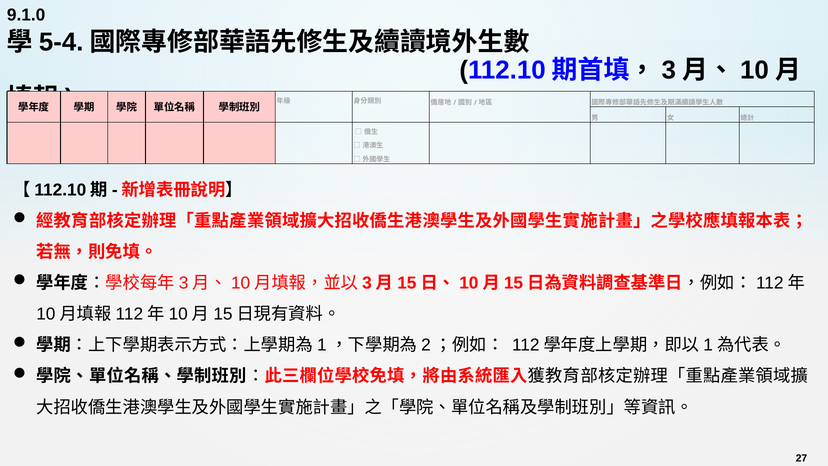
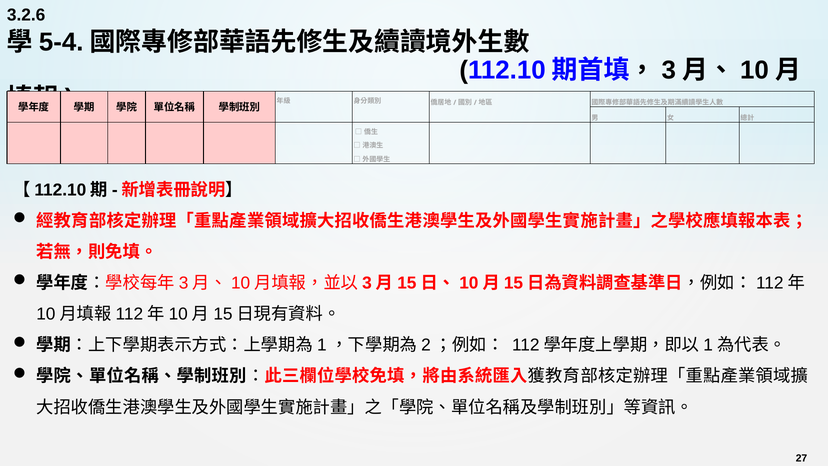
9.1.0: 9.1.0 -> 3.2.6 (26, 15)
